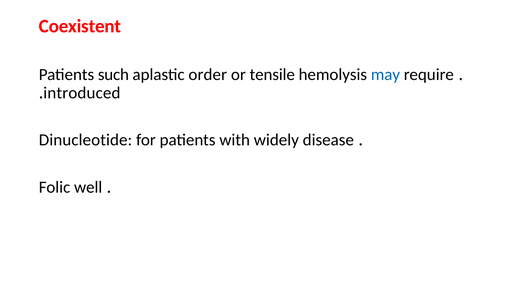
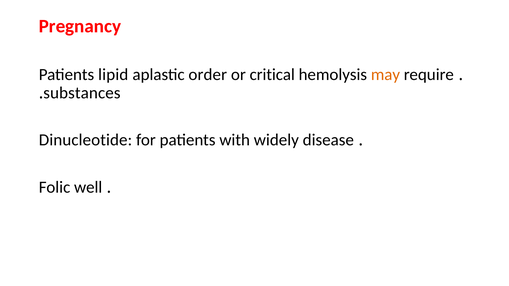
Coexistent: Coexistent -> Pregnancy (80, 26)
such: such -> lipid (113, 75)
tensile: tensile -> critical (272, 75)
may colour: blue -> orange (385, 75)
introduced: introduced -> substances (82, 93)
